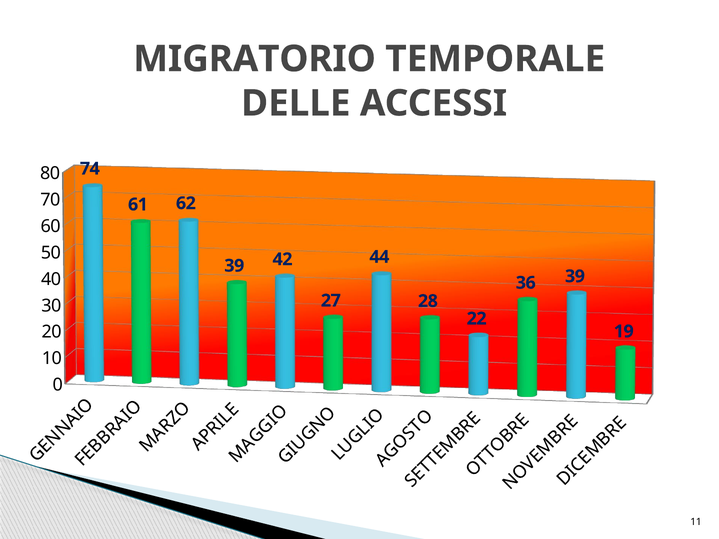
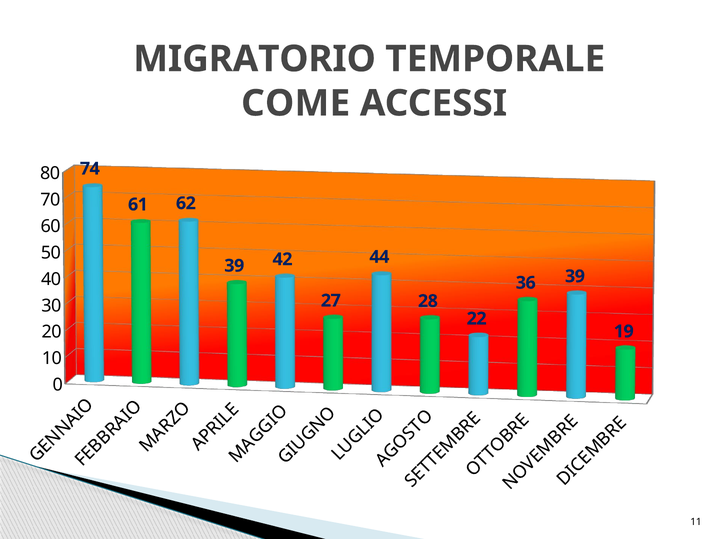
DELLE: DELLE -> COME (296, 103)
